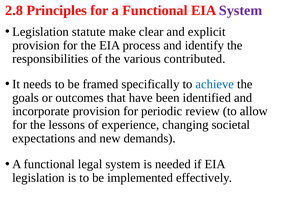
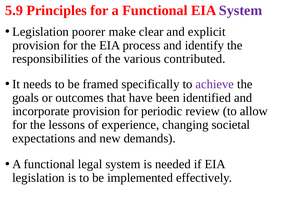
2.8: 2.8 -> 5.9 (14, 11)
statute: statute -> poorer (89, 32)
achieve colour: blue -> purple (215, 84)
